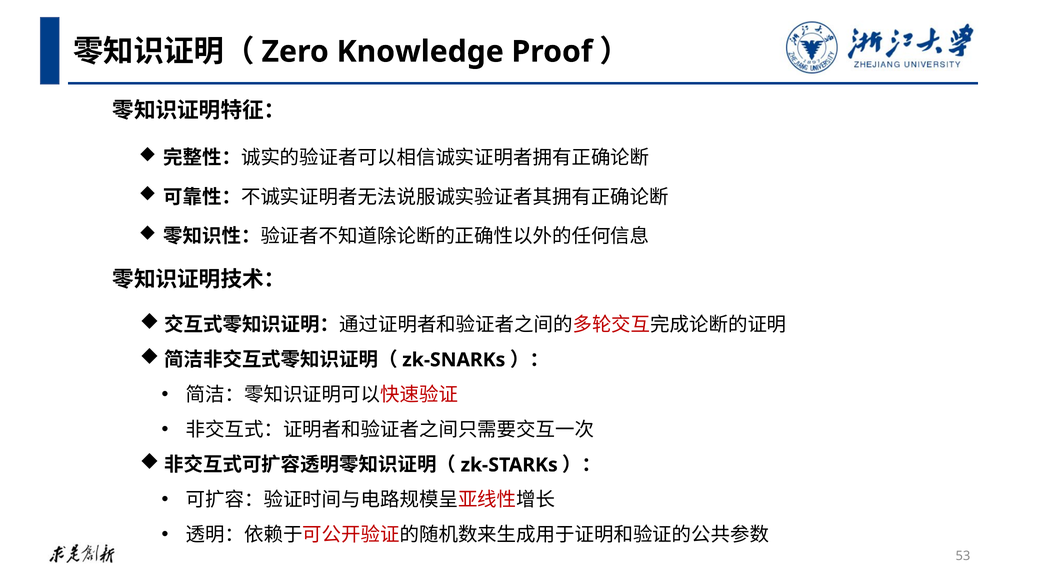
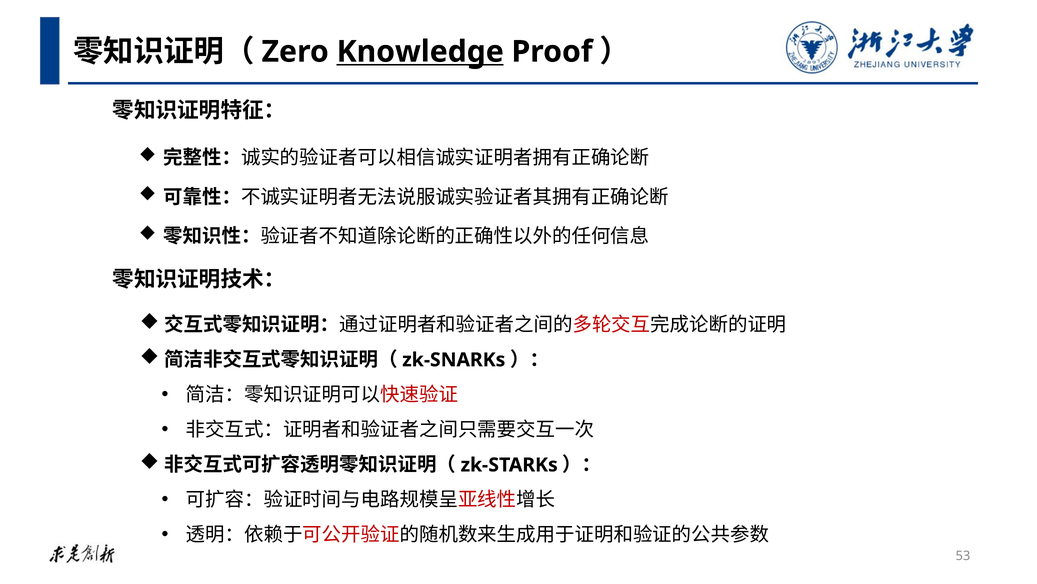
Knowledge underline: none -> present (420, 52)
